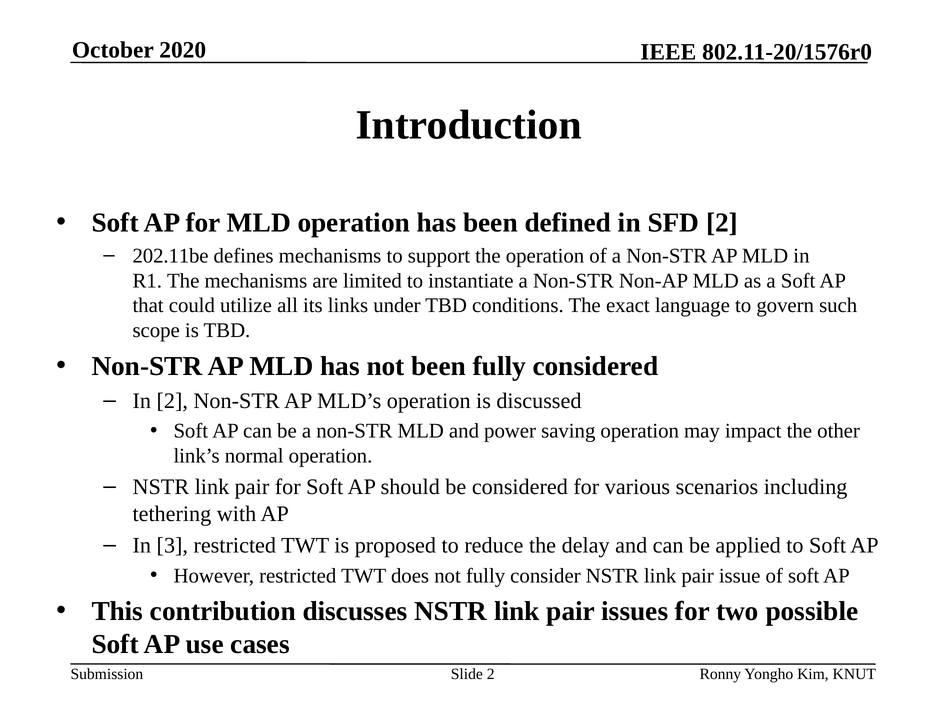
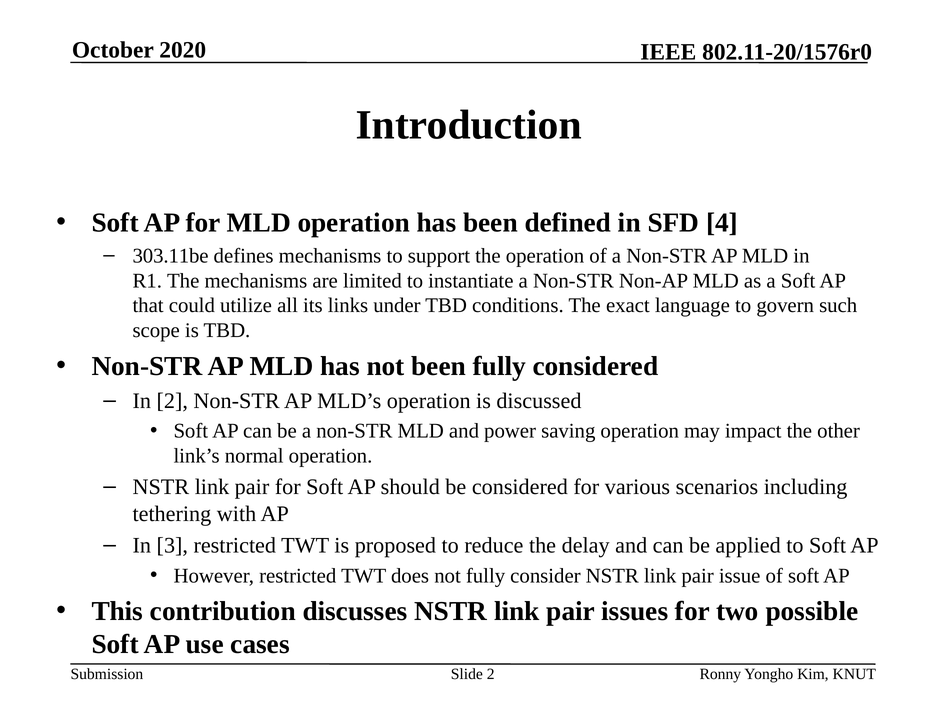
SFD 2: 2 -> 4 (722, 223)
202.11be: 202.11be -> 303.11be (171, 256)
